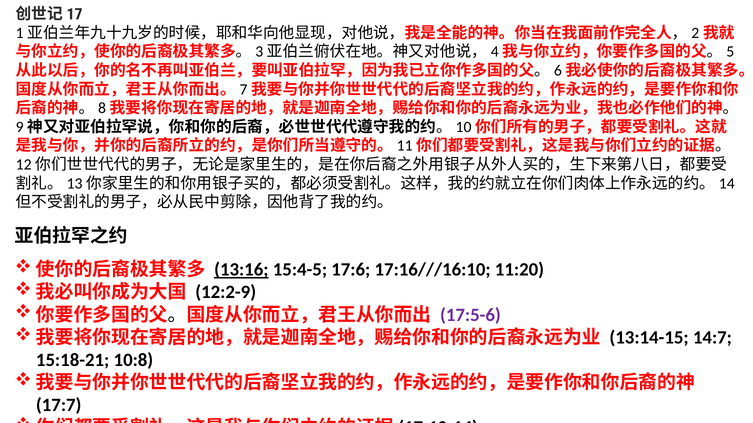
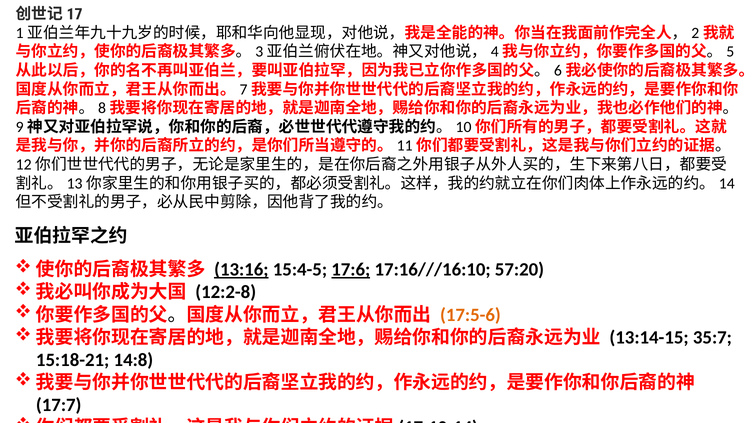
17:6 underline: none -> present (351, 270)
11:20: 11:20 -> 57:20 (519, 270)
12:2-9: 12:2-9 -> 12:2-8 (226, 293)
17:5-6 colour: purple -> orange (470, 315)
14:7: 14:7 -> 35:7 (712, 338)
10:8: 10:8 -> 14:8 (133, 360)
